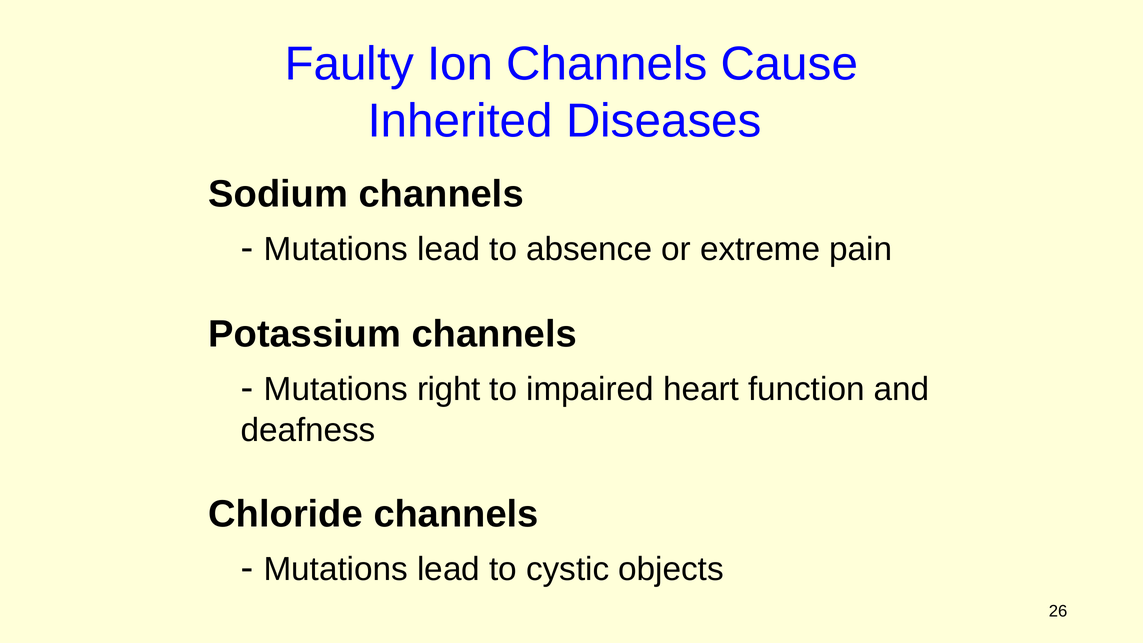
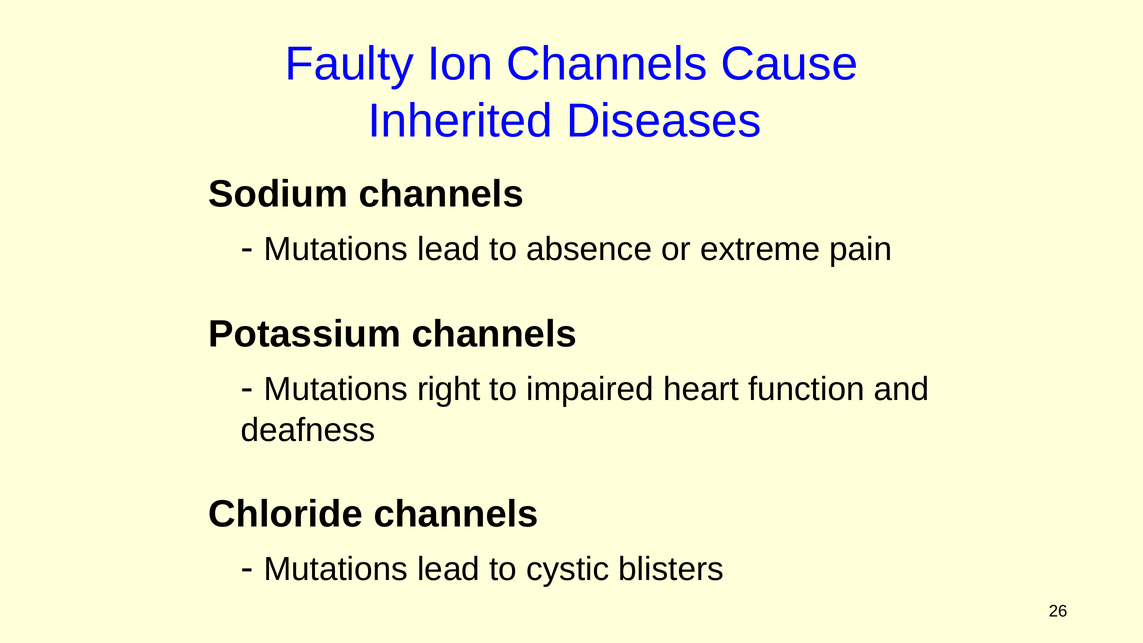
objects: objects -> blisters (671, 569)
